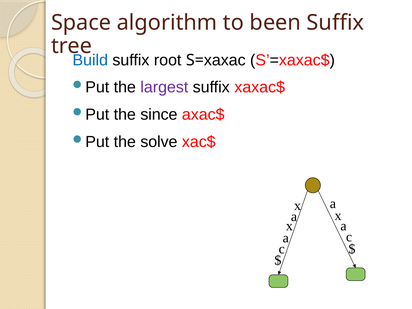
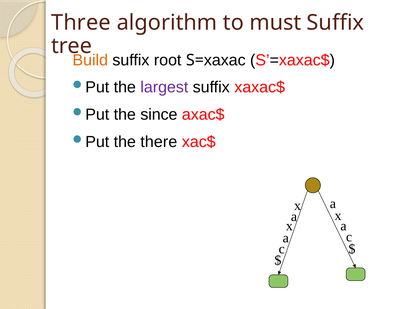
Space: Space -> Three (81, 22)
been: been -> must (275, 22)
Build colour: blue -> orange (90, 60)
solve: solve -> there (159, 142)
